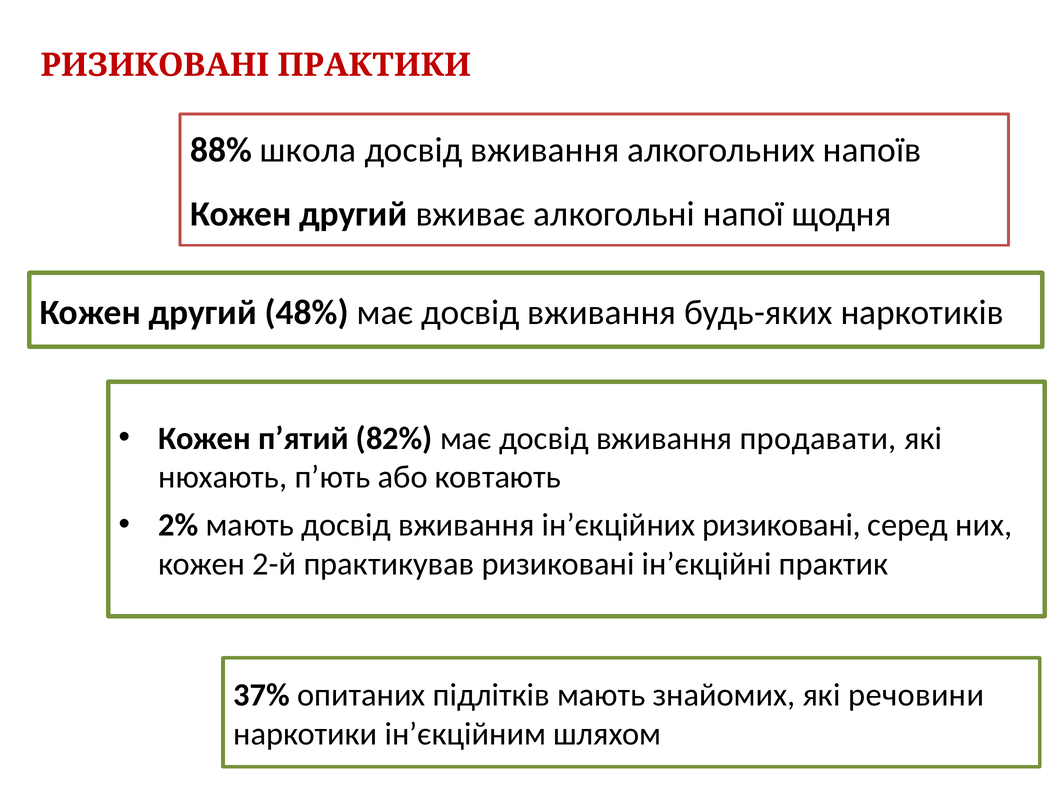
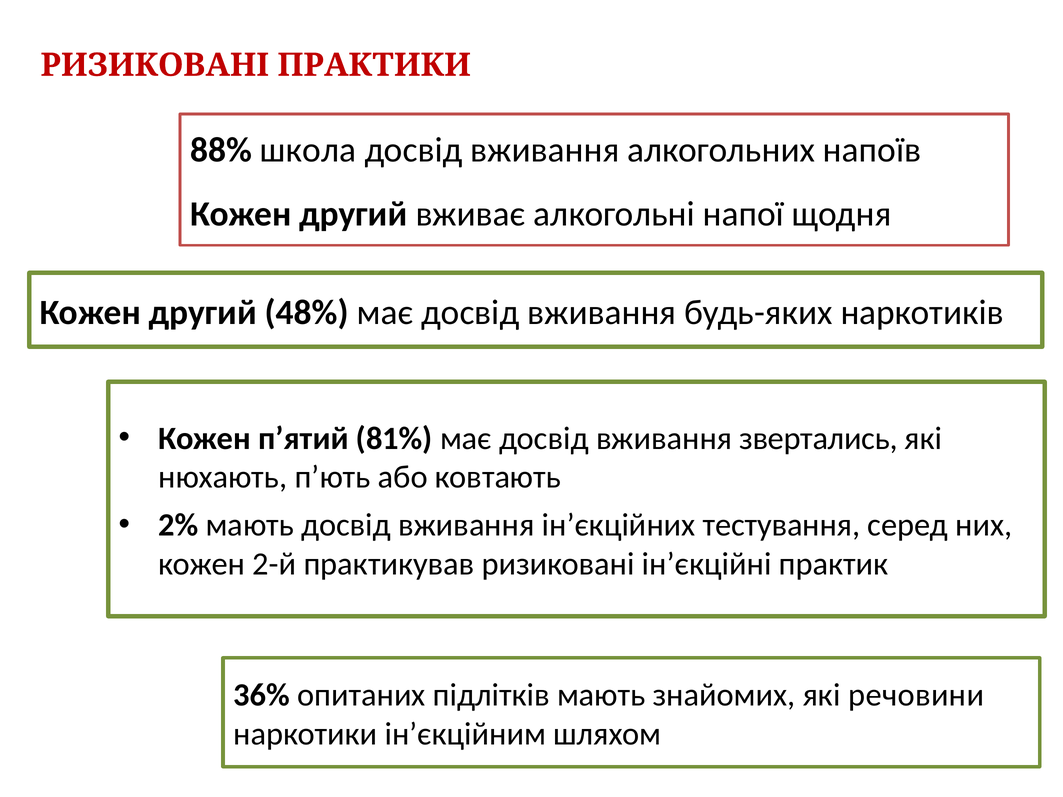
82%: 82% -> 81% (394, 438)
продавати: продавати -> звертались (818, 438)
ін’єкційних ризиковані: ризиковані -> тестування (781, 525)
37%: 37% -> 36% (262, 695)
